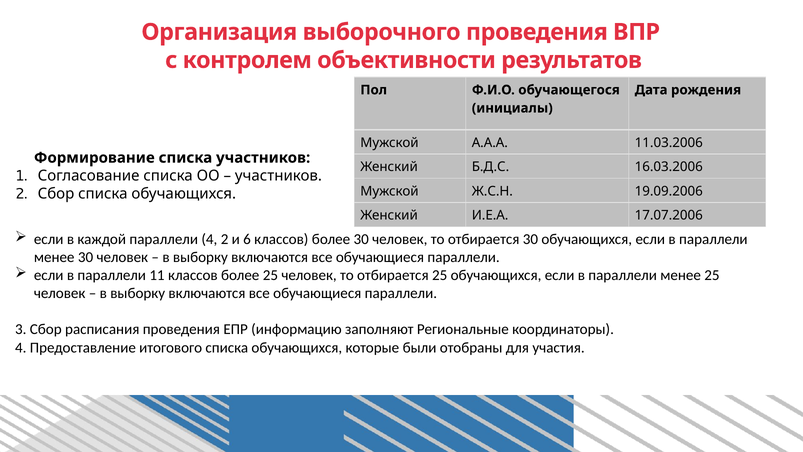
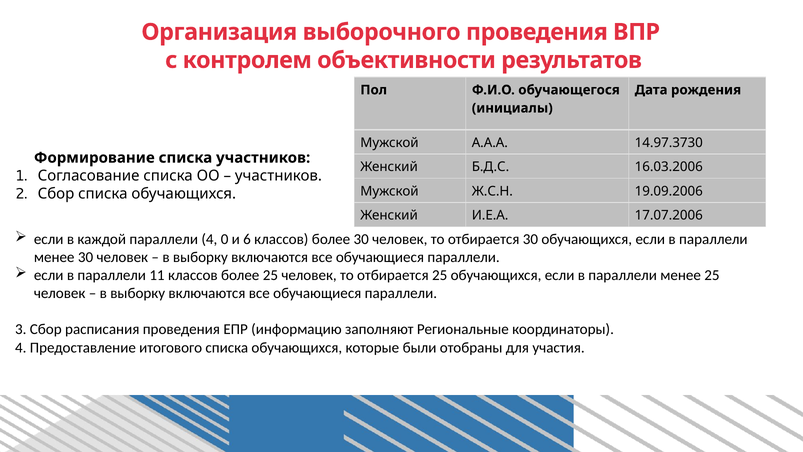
11.03.2006: 11.03.2006 -> 14.97.3730 (669, 143)
4 2: 2 -> 0 (225, 239)
